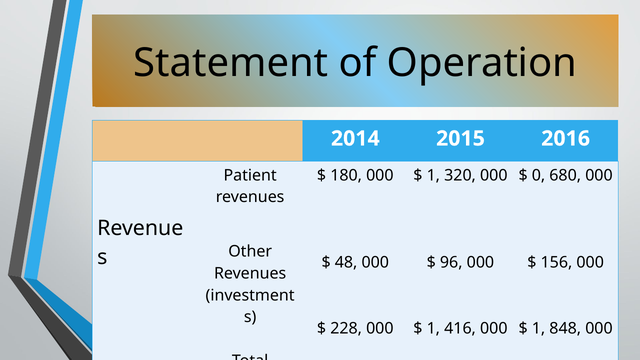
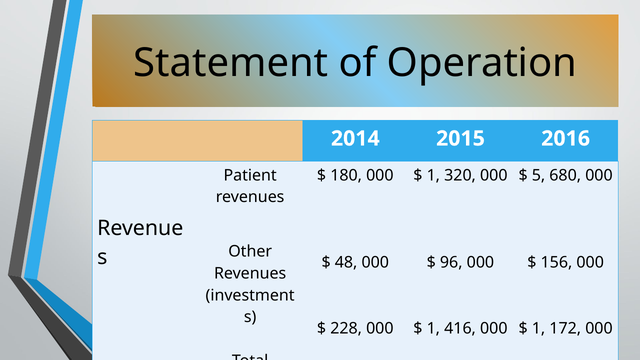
0: 0 -> 5 (539, 175)
848: 848 -> 172 (565, 328)
